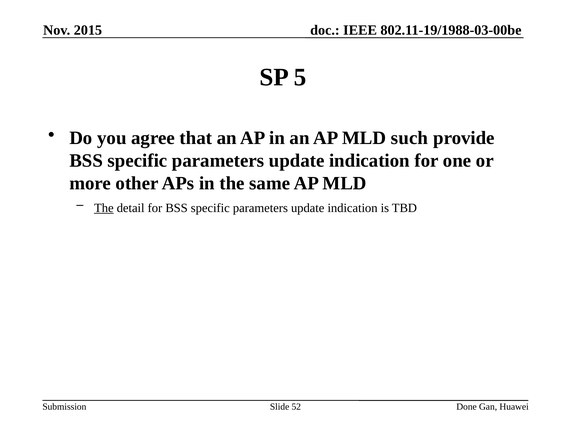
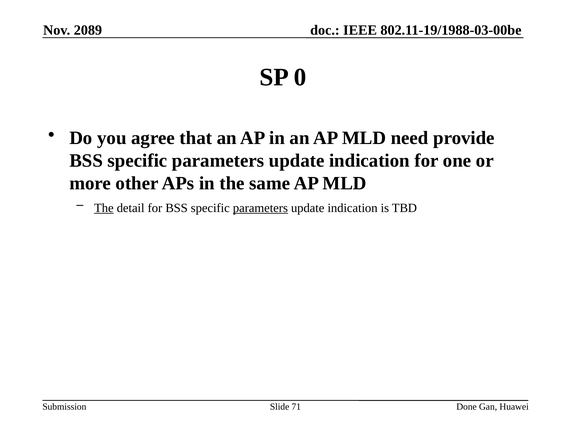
2015: 2015 -> 2089 (88, 30)
5: 5 -> 0 (300, 77)
such: such -> need (410, 138)
parameters underline: none -> present (260, 208)
52: 52 -> 71 (296, 407)
